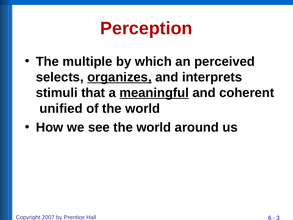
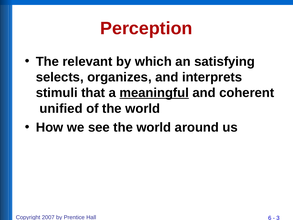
multiple: multiple -> relevant (87, 62)
perceived: perceived -> satisfying (225, 62)
organizes underline: present -> none (119, 77)
